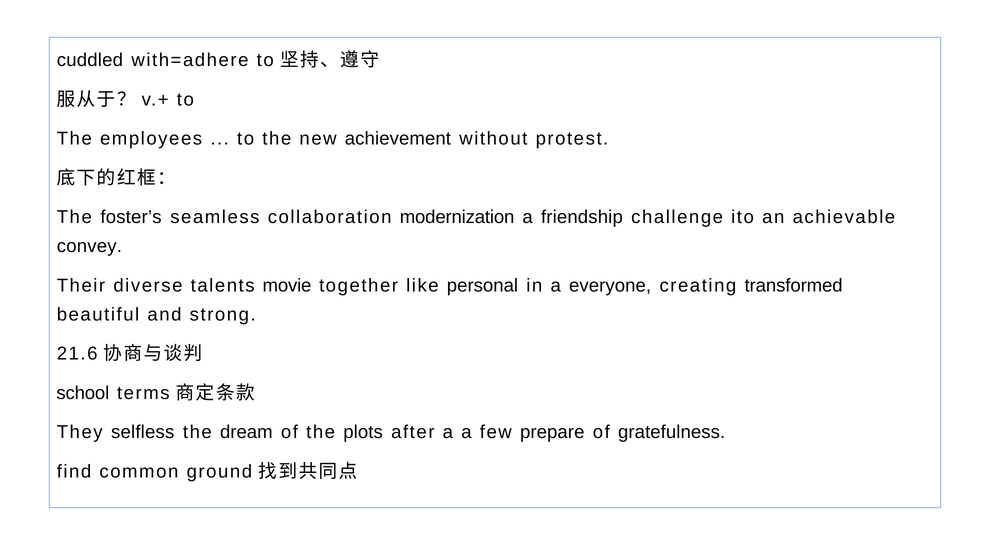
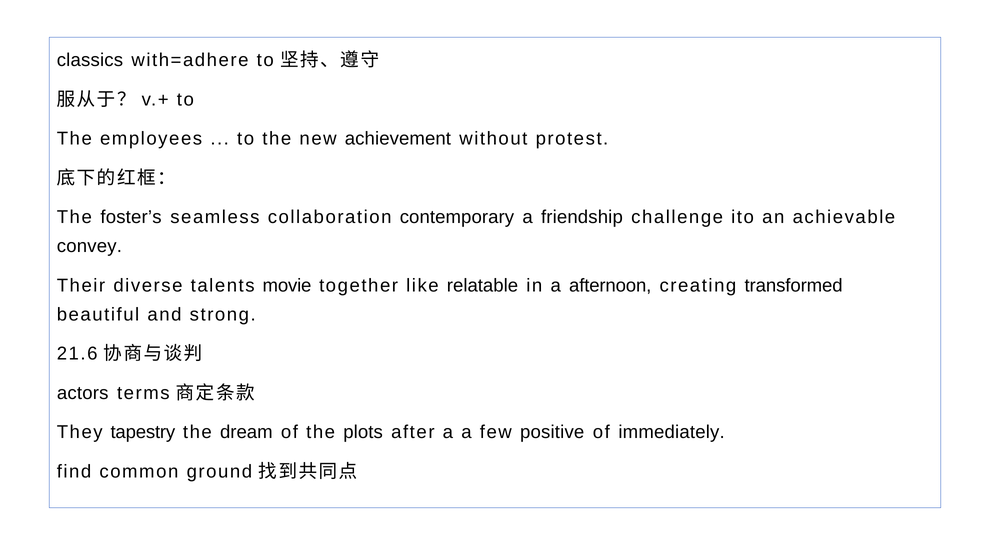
cuddled: cuddled -> classics (90, 60)
modernization: modernization -> contemporary (457, 217)
personal: personal -> relatable (482, 286)
everyone: everyone -> afternoon (610, 286)
school: school -> actors (83, 393)
selfless: selfless -> tapestry (143, 433)
prepare: prepare -> positive (552, 433)
gratefulness: gratefulness -> immediately (672, 433)
